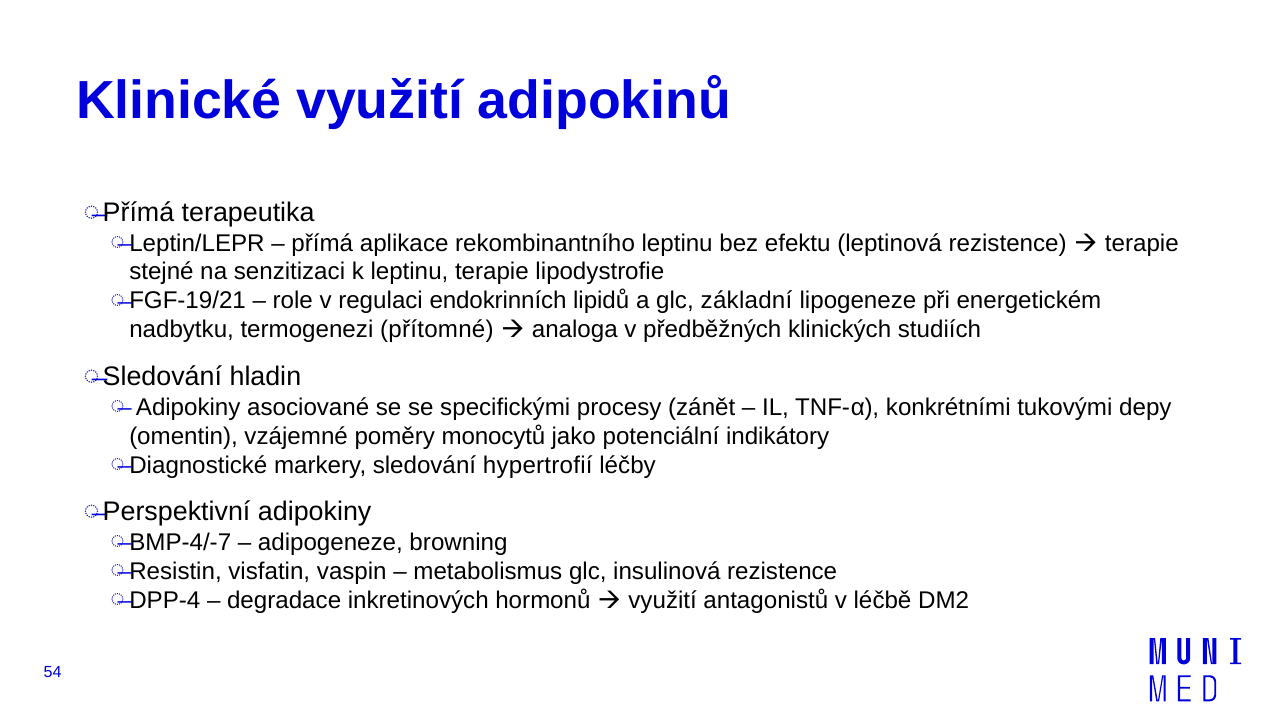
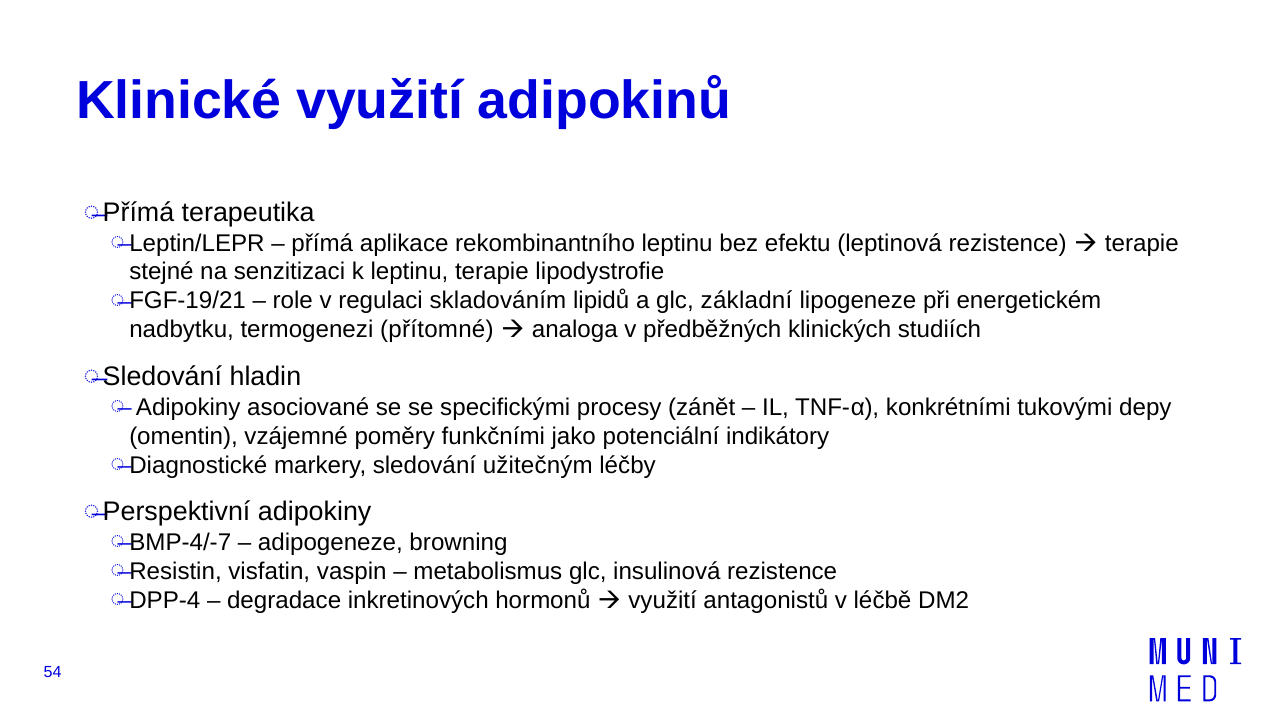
endokrinních: endokrinních -> skladováním (498, 301)
monocytů: monocytů -> funkčními (493, 436)
hypertrofií: hypertrofií -> užitečným (538, 465)
